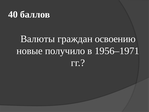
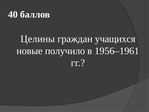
Валюты: Валюты -> Целины (38, 39)
освоению: освоению -> учащихся (115, 39)
1956–1971: 1956–1971 -> 1956–1961 (117, 51)
